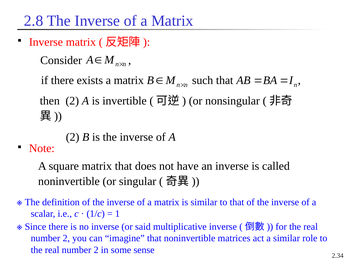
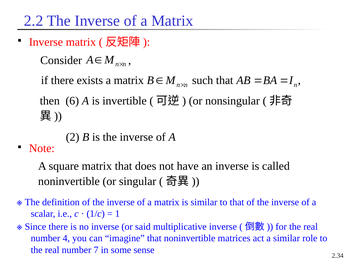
2.8: 2.8 -> 2.2 (34, 21)
then 2: 2 -> 6 (72, 101)
2: 2 -> 4 (66, 239)
2: 2 -> 7 (96, 250)
